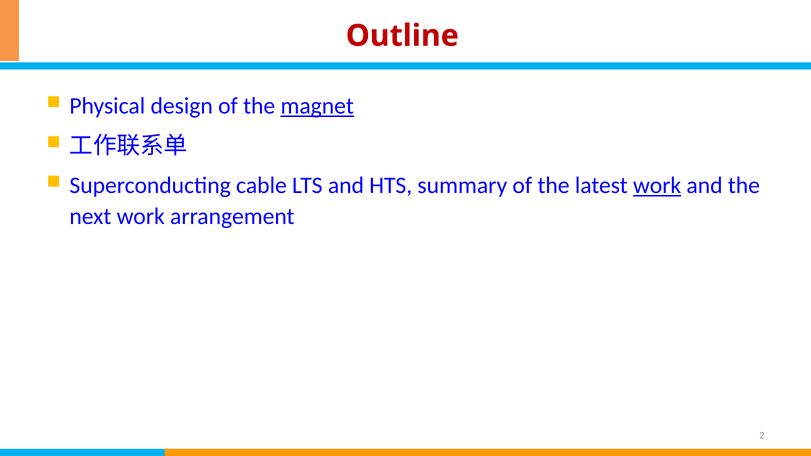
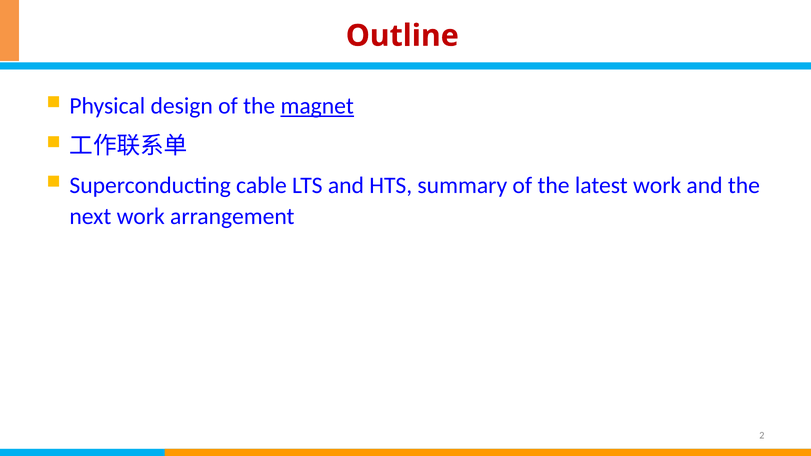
work underline: present -> none (657, 185)
